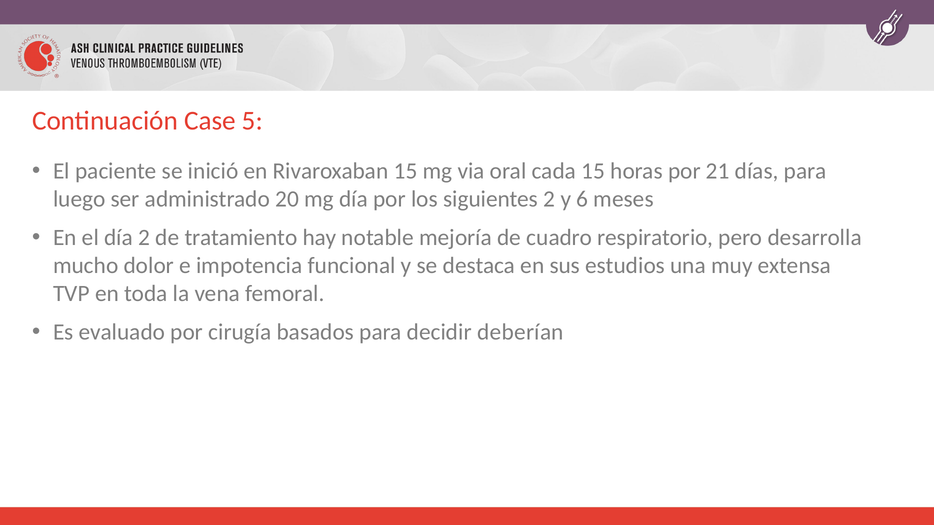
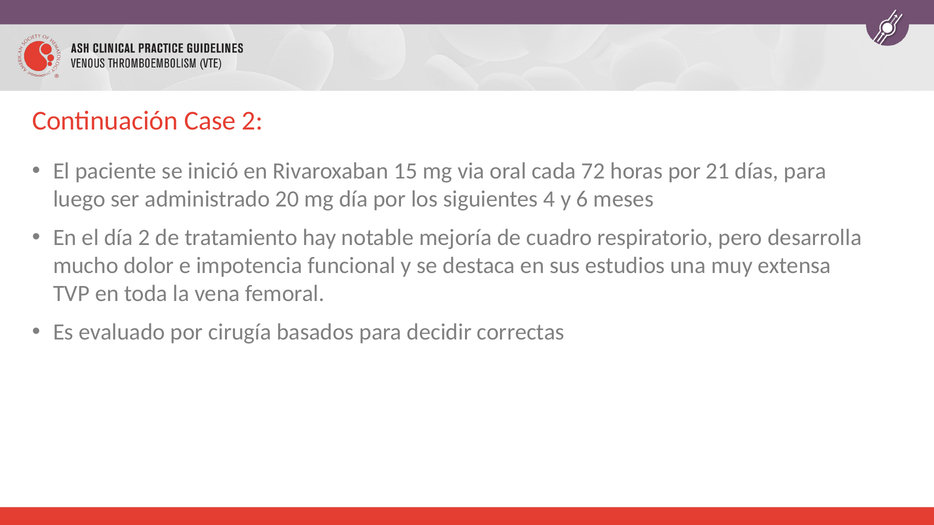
Case 5: 5 -> 2 (253, 121)
cada 15: 15 -> 72 (593, 171)
siguientes 2: 2 -> 4 (549, 199)
deberían: deberían -> correctas (521, 332)
